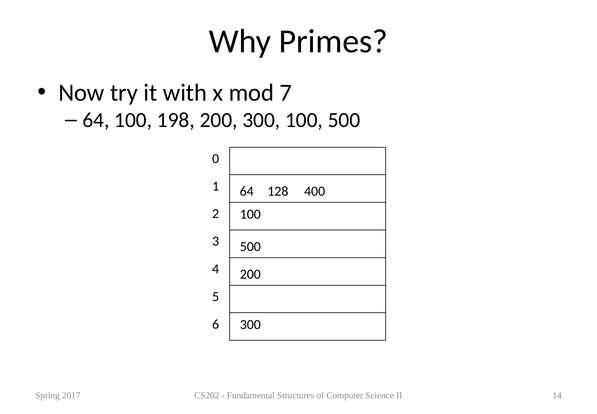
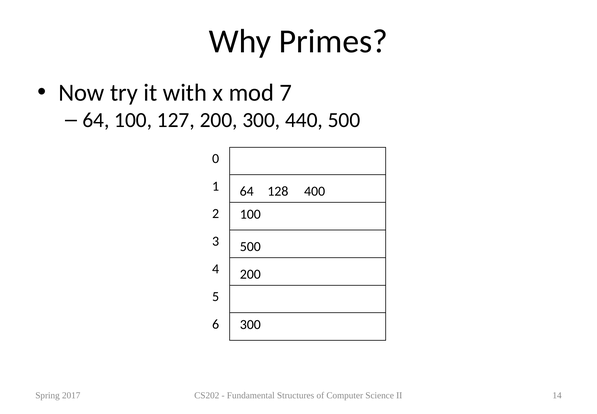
198: 198 -> 127 (176, 120)
300 100: 100 -> 440 (304, 120)
